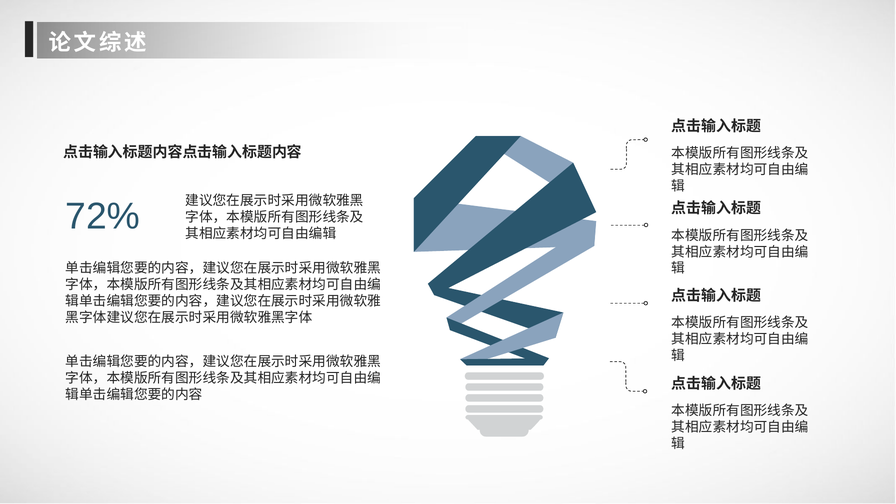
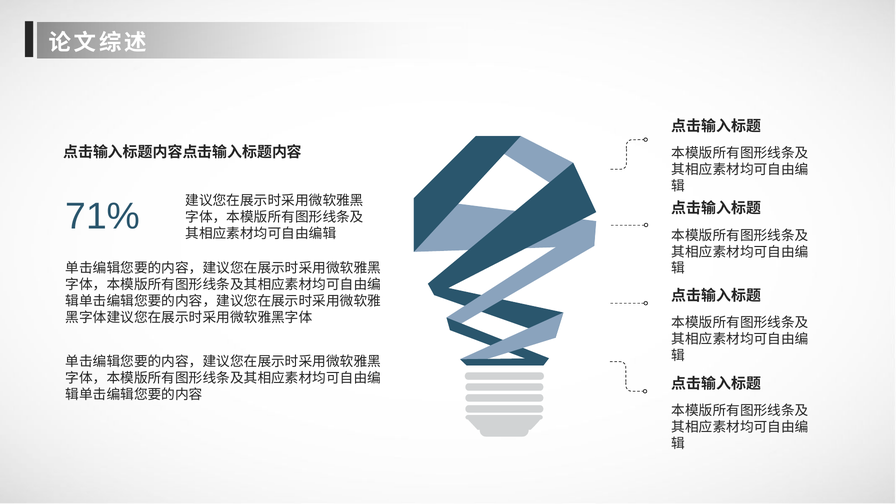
72%: 72% -> 71% (103, 217)
